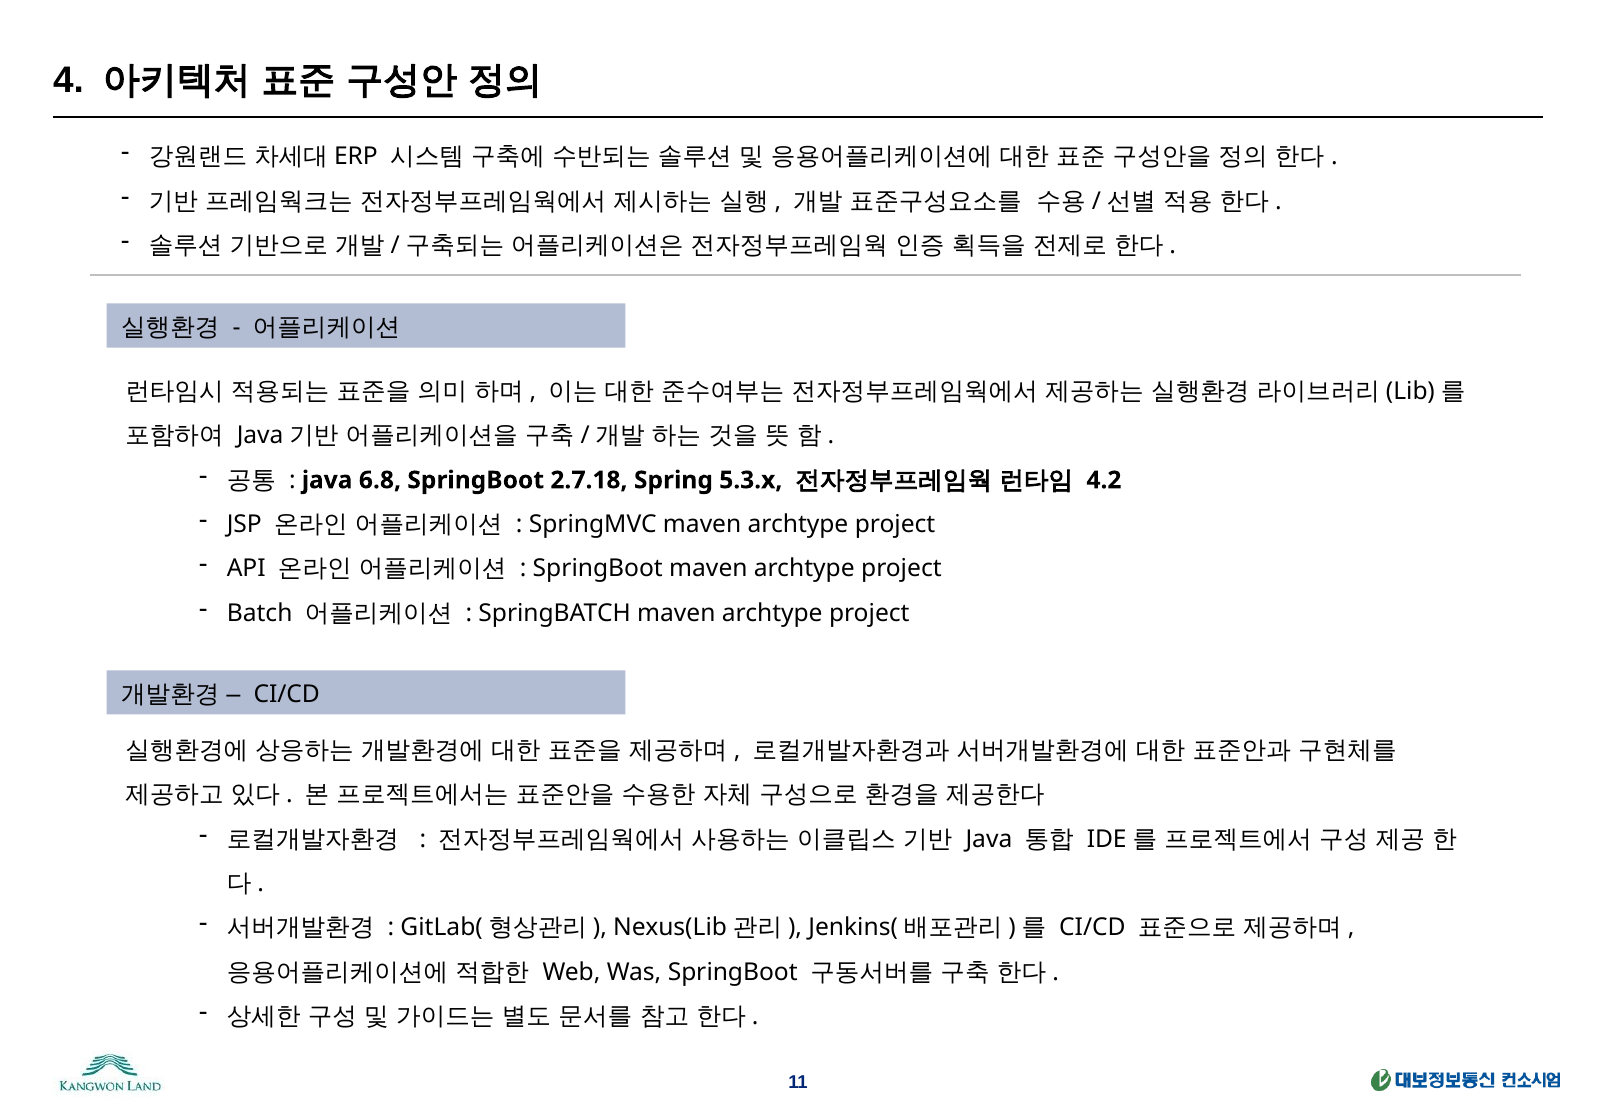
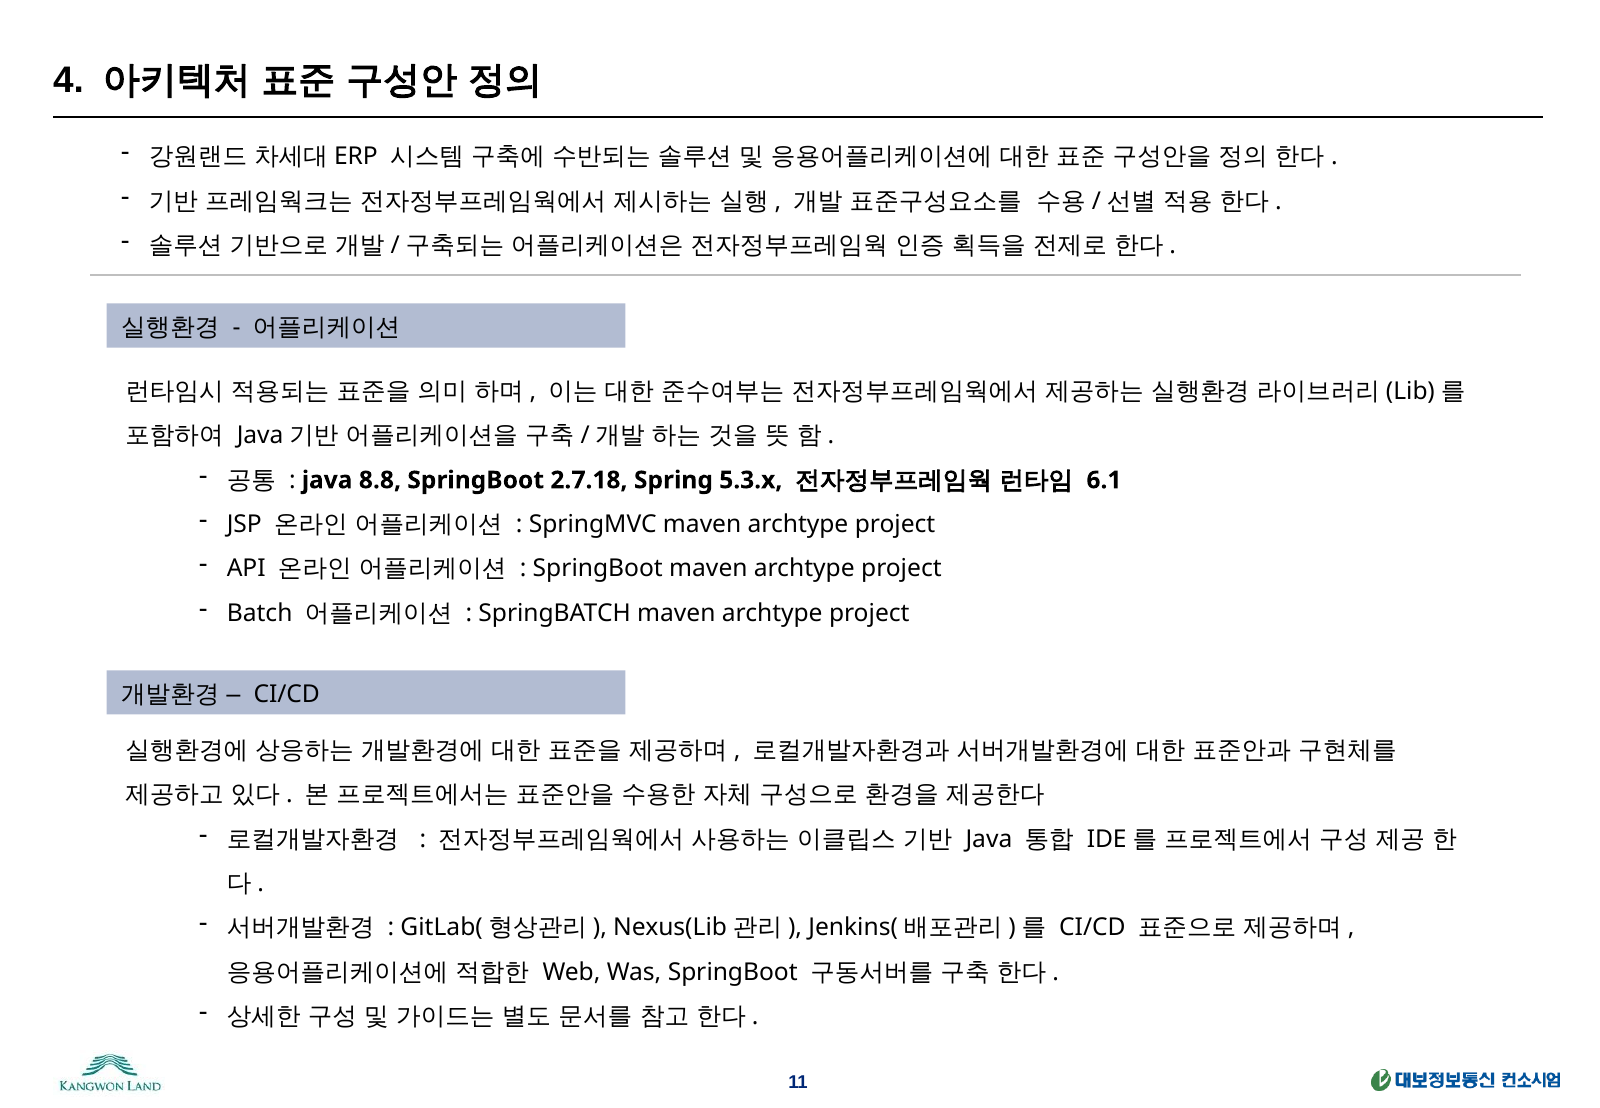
6.8: 6.8 -> 8.8 (380, 480)
4.2: 4.2 -> 6.1 (1104, 480)
